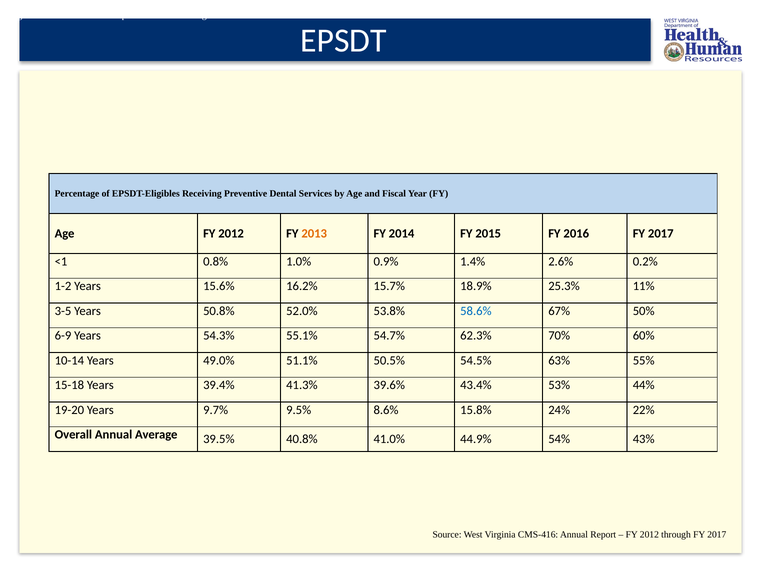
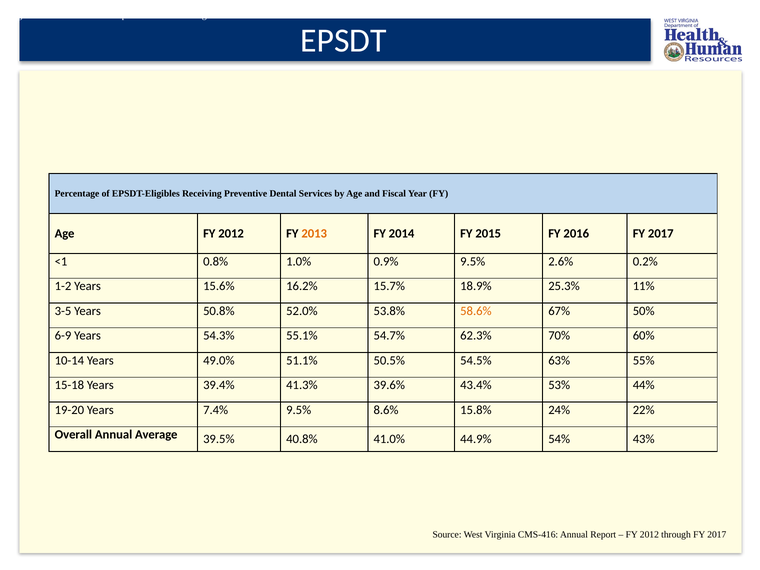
0.9% 1.4%: 1.4% -> 9.5% (473, 261)
58.6% colour: blue -> orange (476, 311)
9.7%: 9.7% -> 7.4% (216, 410)
